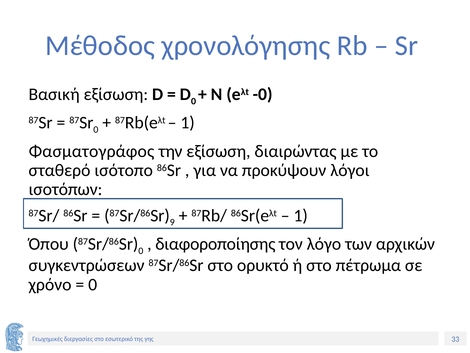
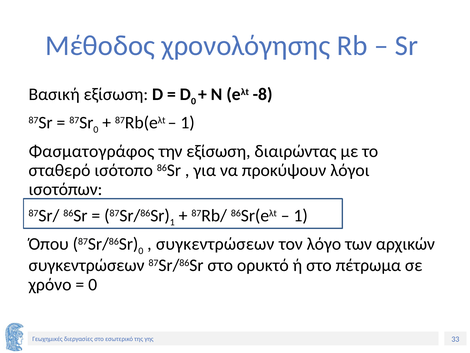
-0: -0 -> -8 (263, 94)
87Sr/86Sr 9: 9 -> 1 (172, 222)
διαφοροποίησης: διαφοροποίησης -> συγκεντρώσεων (215, 244)
